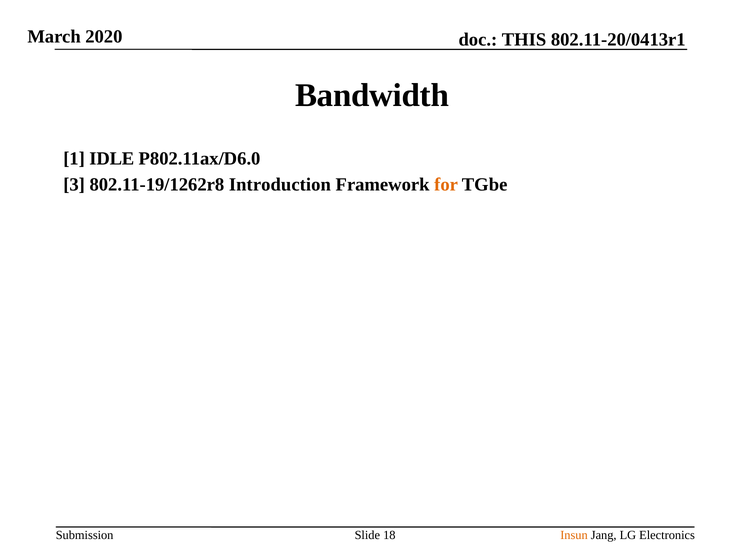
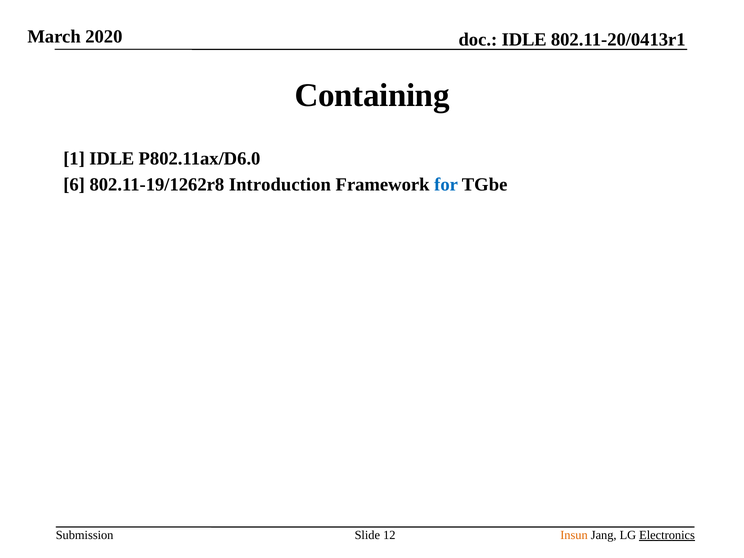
THIS: THIS -> IDLE (524, 40)
Bandwidth: Bandwidth -> Containing (372, 95)
3: 3 -> 6 (74, 185)
for colour: orange -> blue (446, 185)
18: 18 -> 12 (389, 535)
Electronics underline: none -> present (667, 535)
